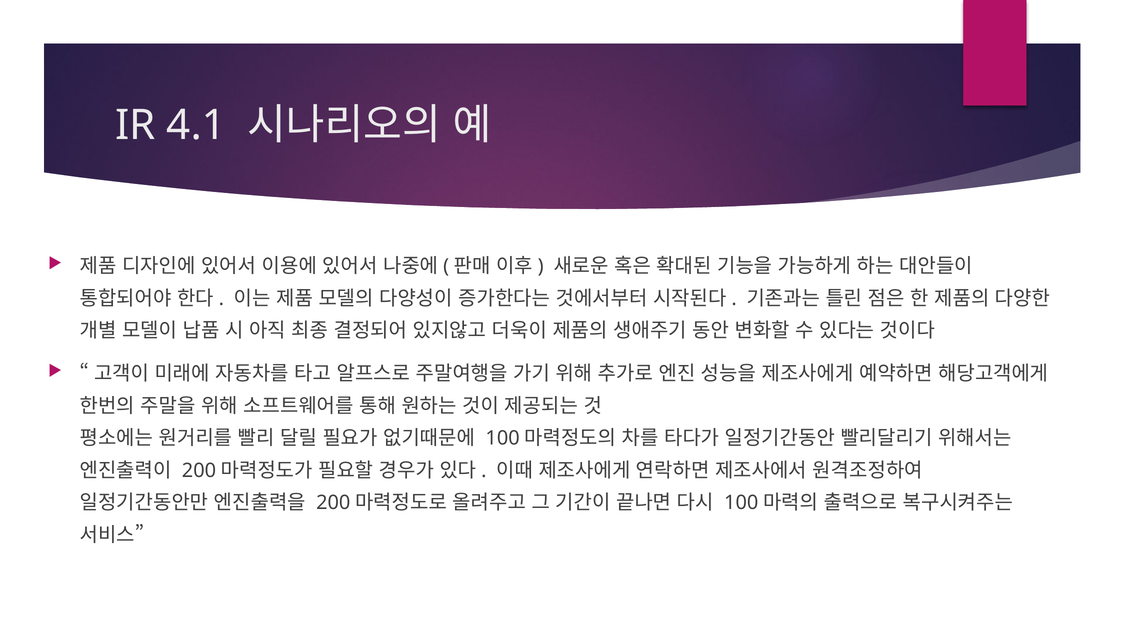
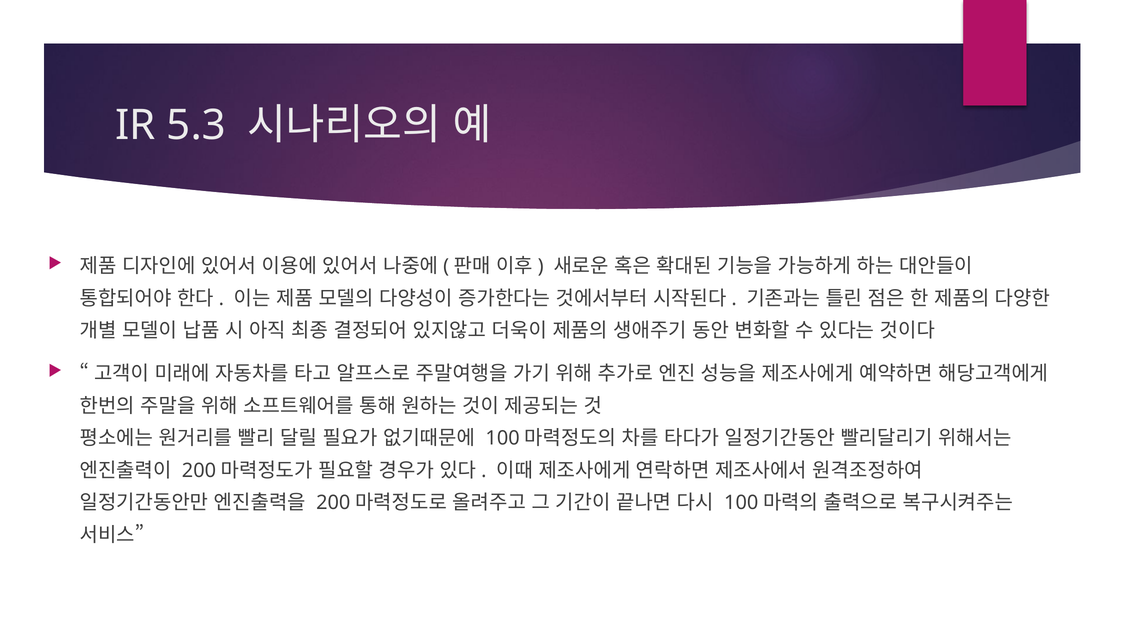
4.1: 4.1 -> 5.3 (196, 125)
